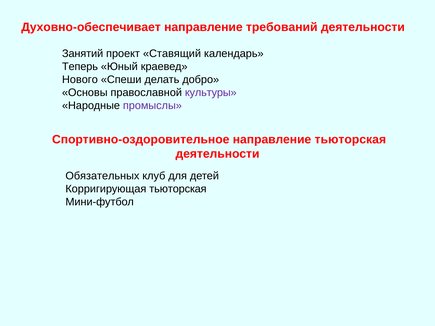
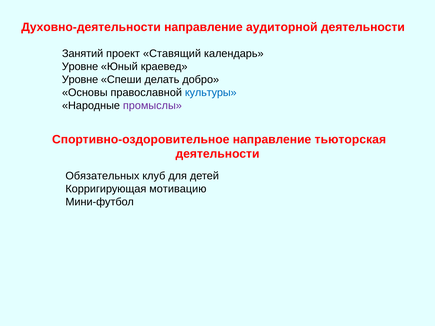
Духовно-обеспечивает: Духовно-обеспечивает -> Духовно-деятельности (91, 27)
требований: требований -> аудиторной (282, 27)
Теперь: Теперь -> Уровне (80, 67)
Нового: Нового -> Уровне (80, 80)
культуры colour: purple -> blue (211, 93)
Корригирующая тьюторская: тьюторская -> мотивацию (178, 189)
